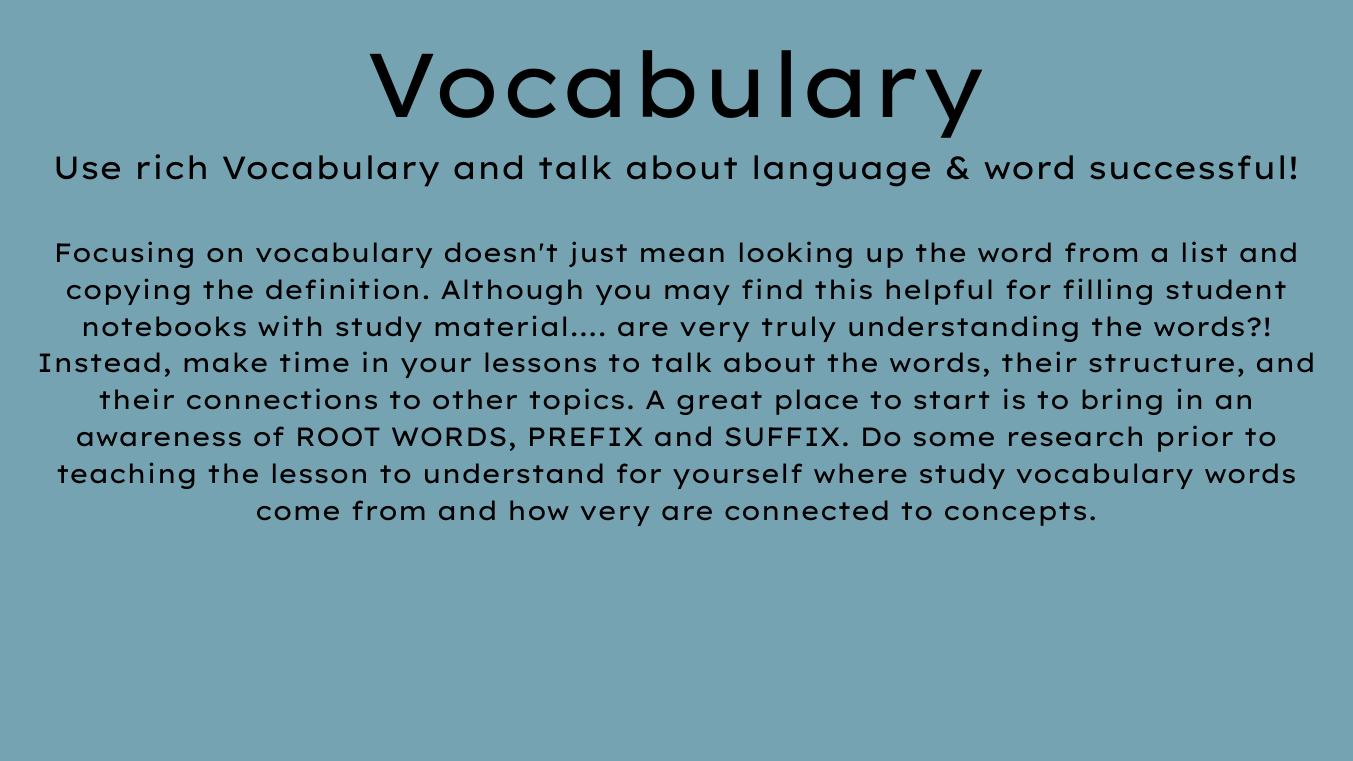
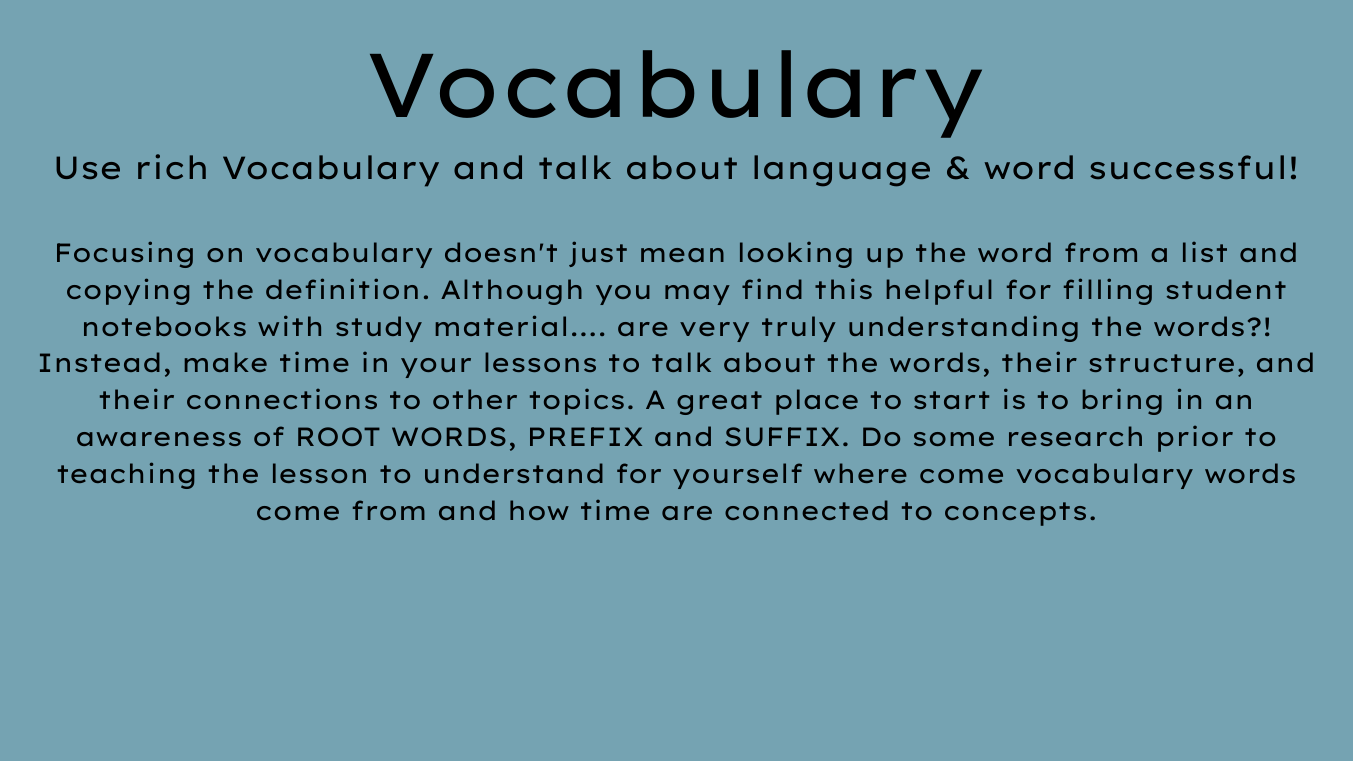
where study: study -> come (962, 475)
how very: very -> time (615, 512)
